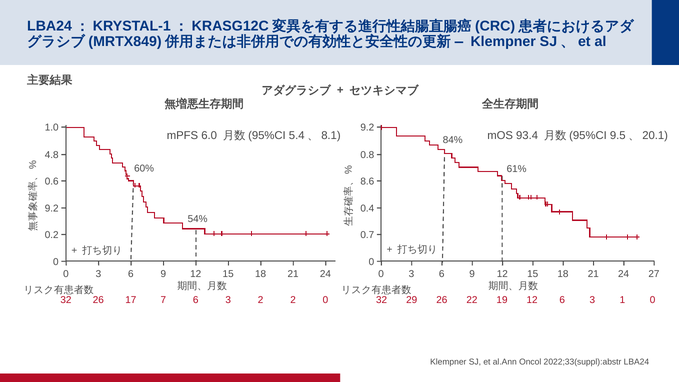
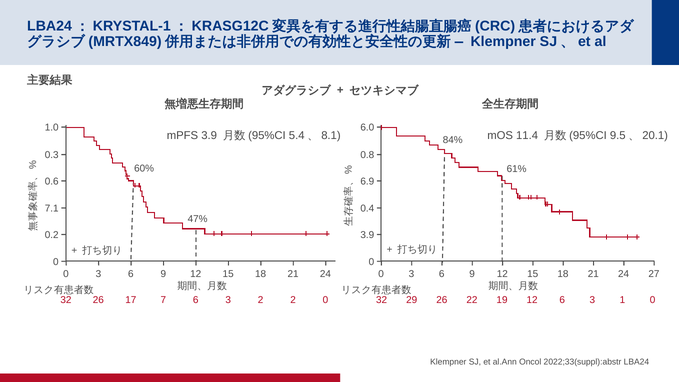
9.2: 9.2 -> 6.0 (367, 128)
mPFS 6.0: 6.0 -> 3.9 (209, 136)
93.4: 93.4 -> 11.4 (527, 136)
4.8: 4.8 -> 0.3 (52, 155)
8.6: 8.6 -> 6.9 (367, 181)
9.2: 9.2 -> 7.1 (52, 209)
54%: 54% -> 47% (198, 219)
0.7: 0.7 -> 3.9 (367, 235)
